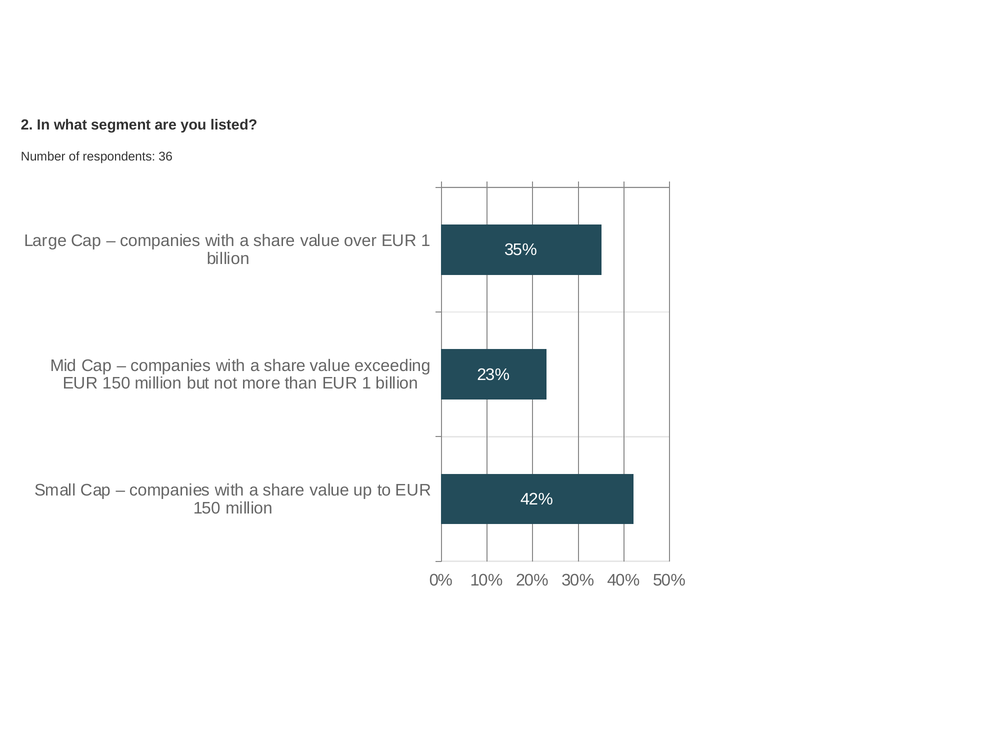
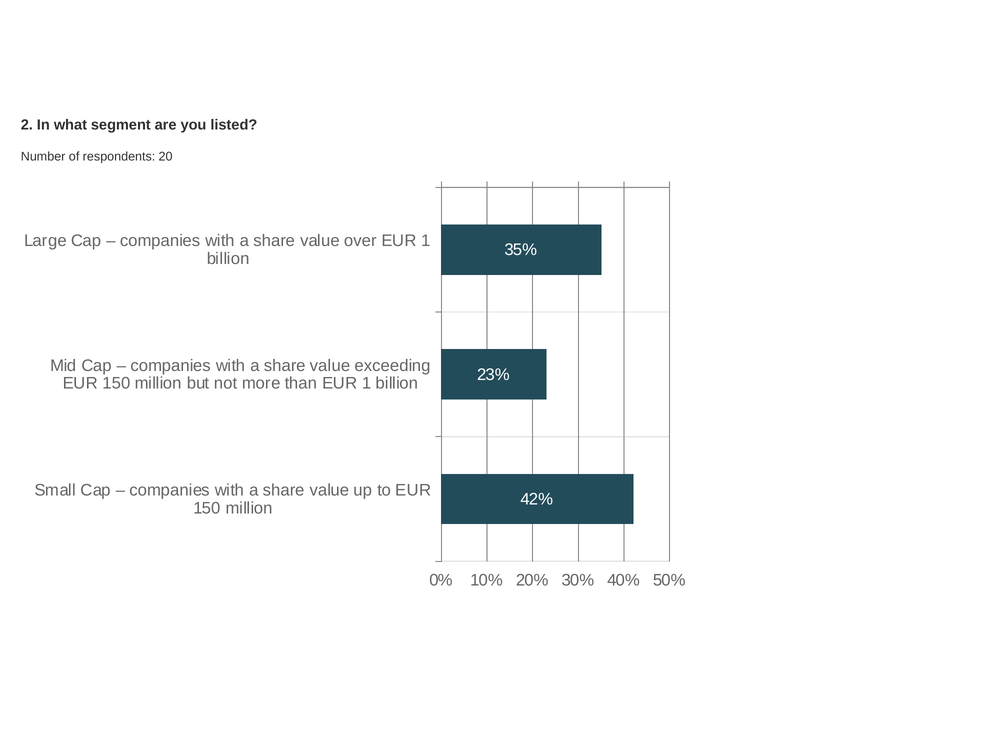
36: 36 -> 20 (166, 157)
